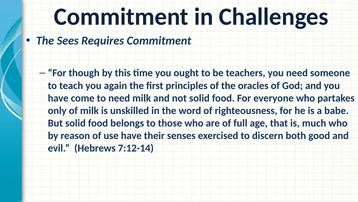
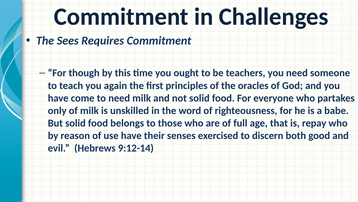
much: much -> repay (314, 123)
7:12-14: 7:12-14 -> 9:12-14 (136, 148)
